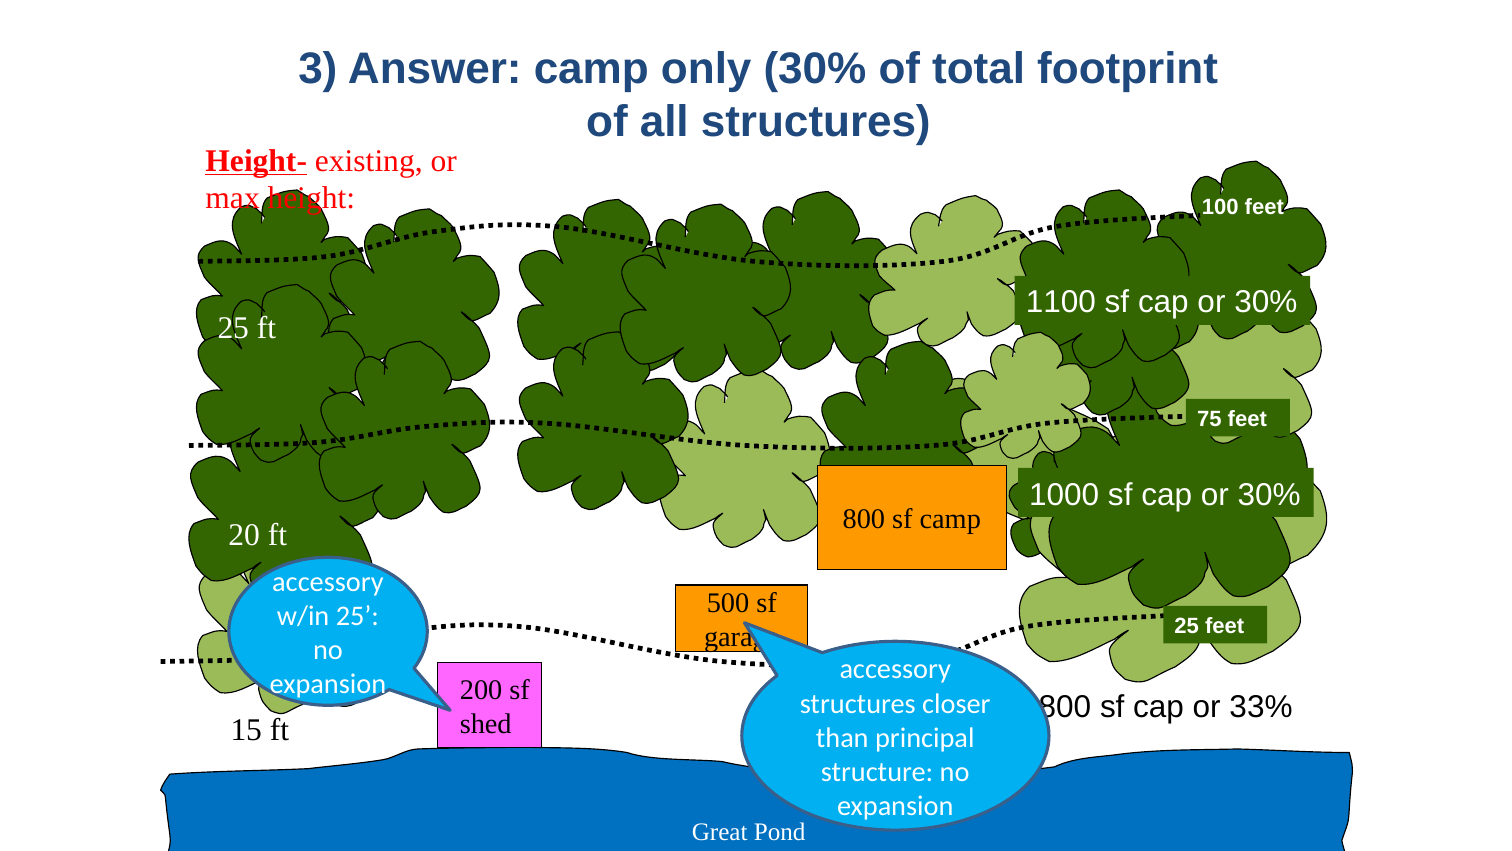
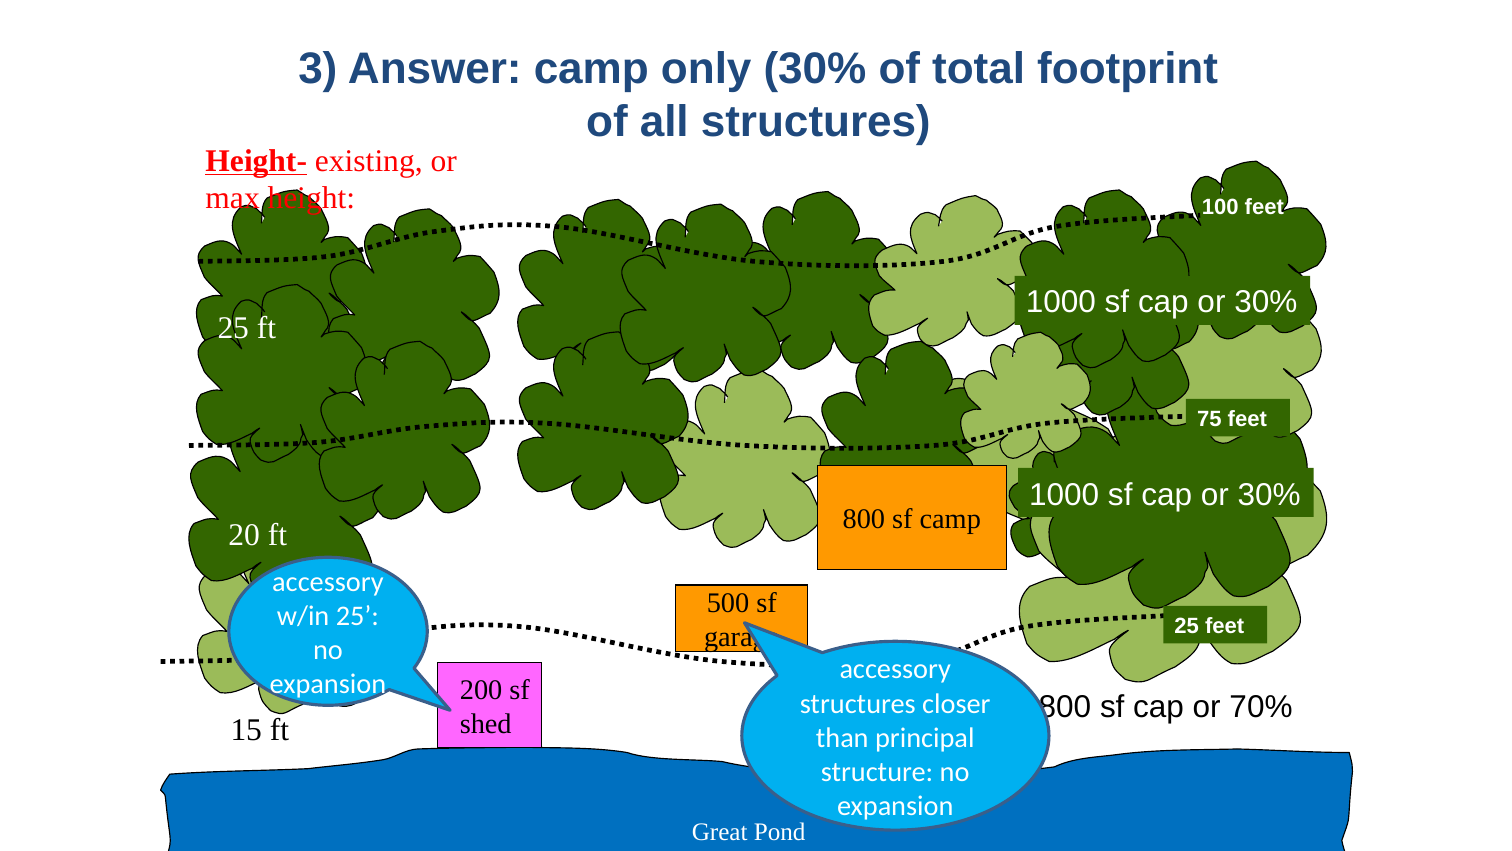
1100: 1100 -> 1000 (1061, 302)
33%: 33% -> 70% (1261, 706)
